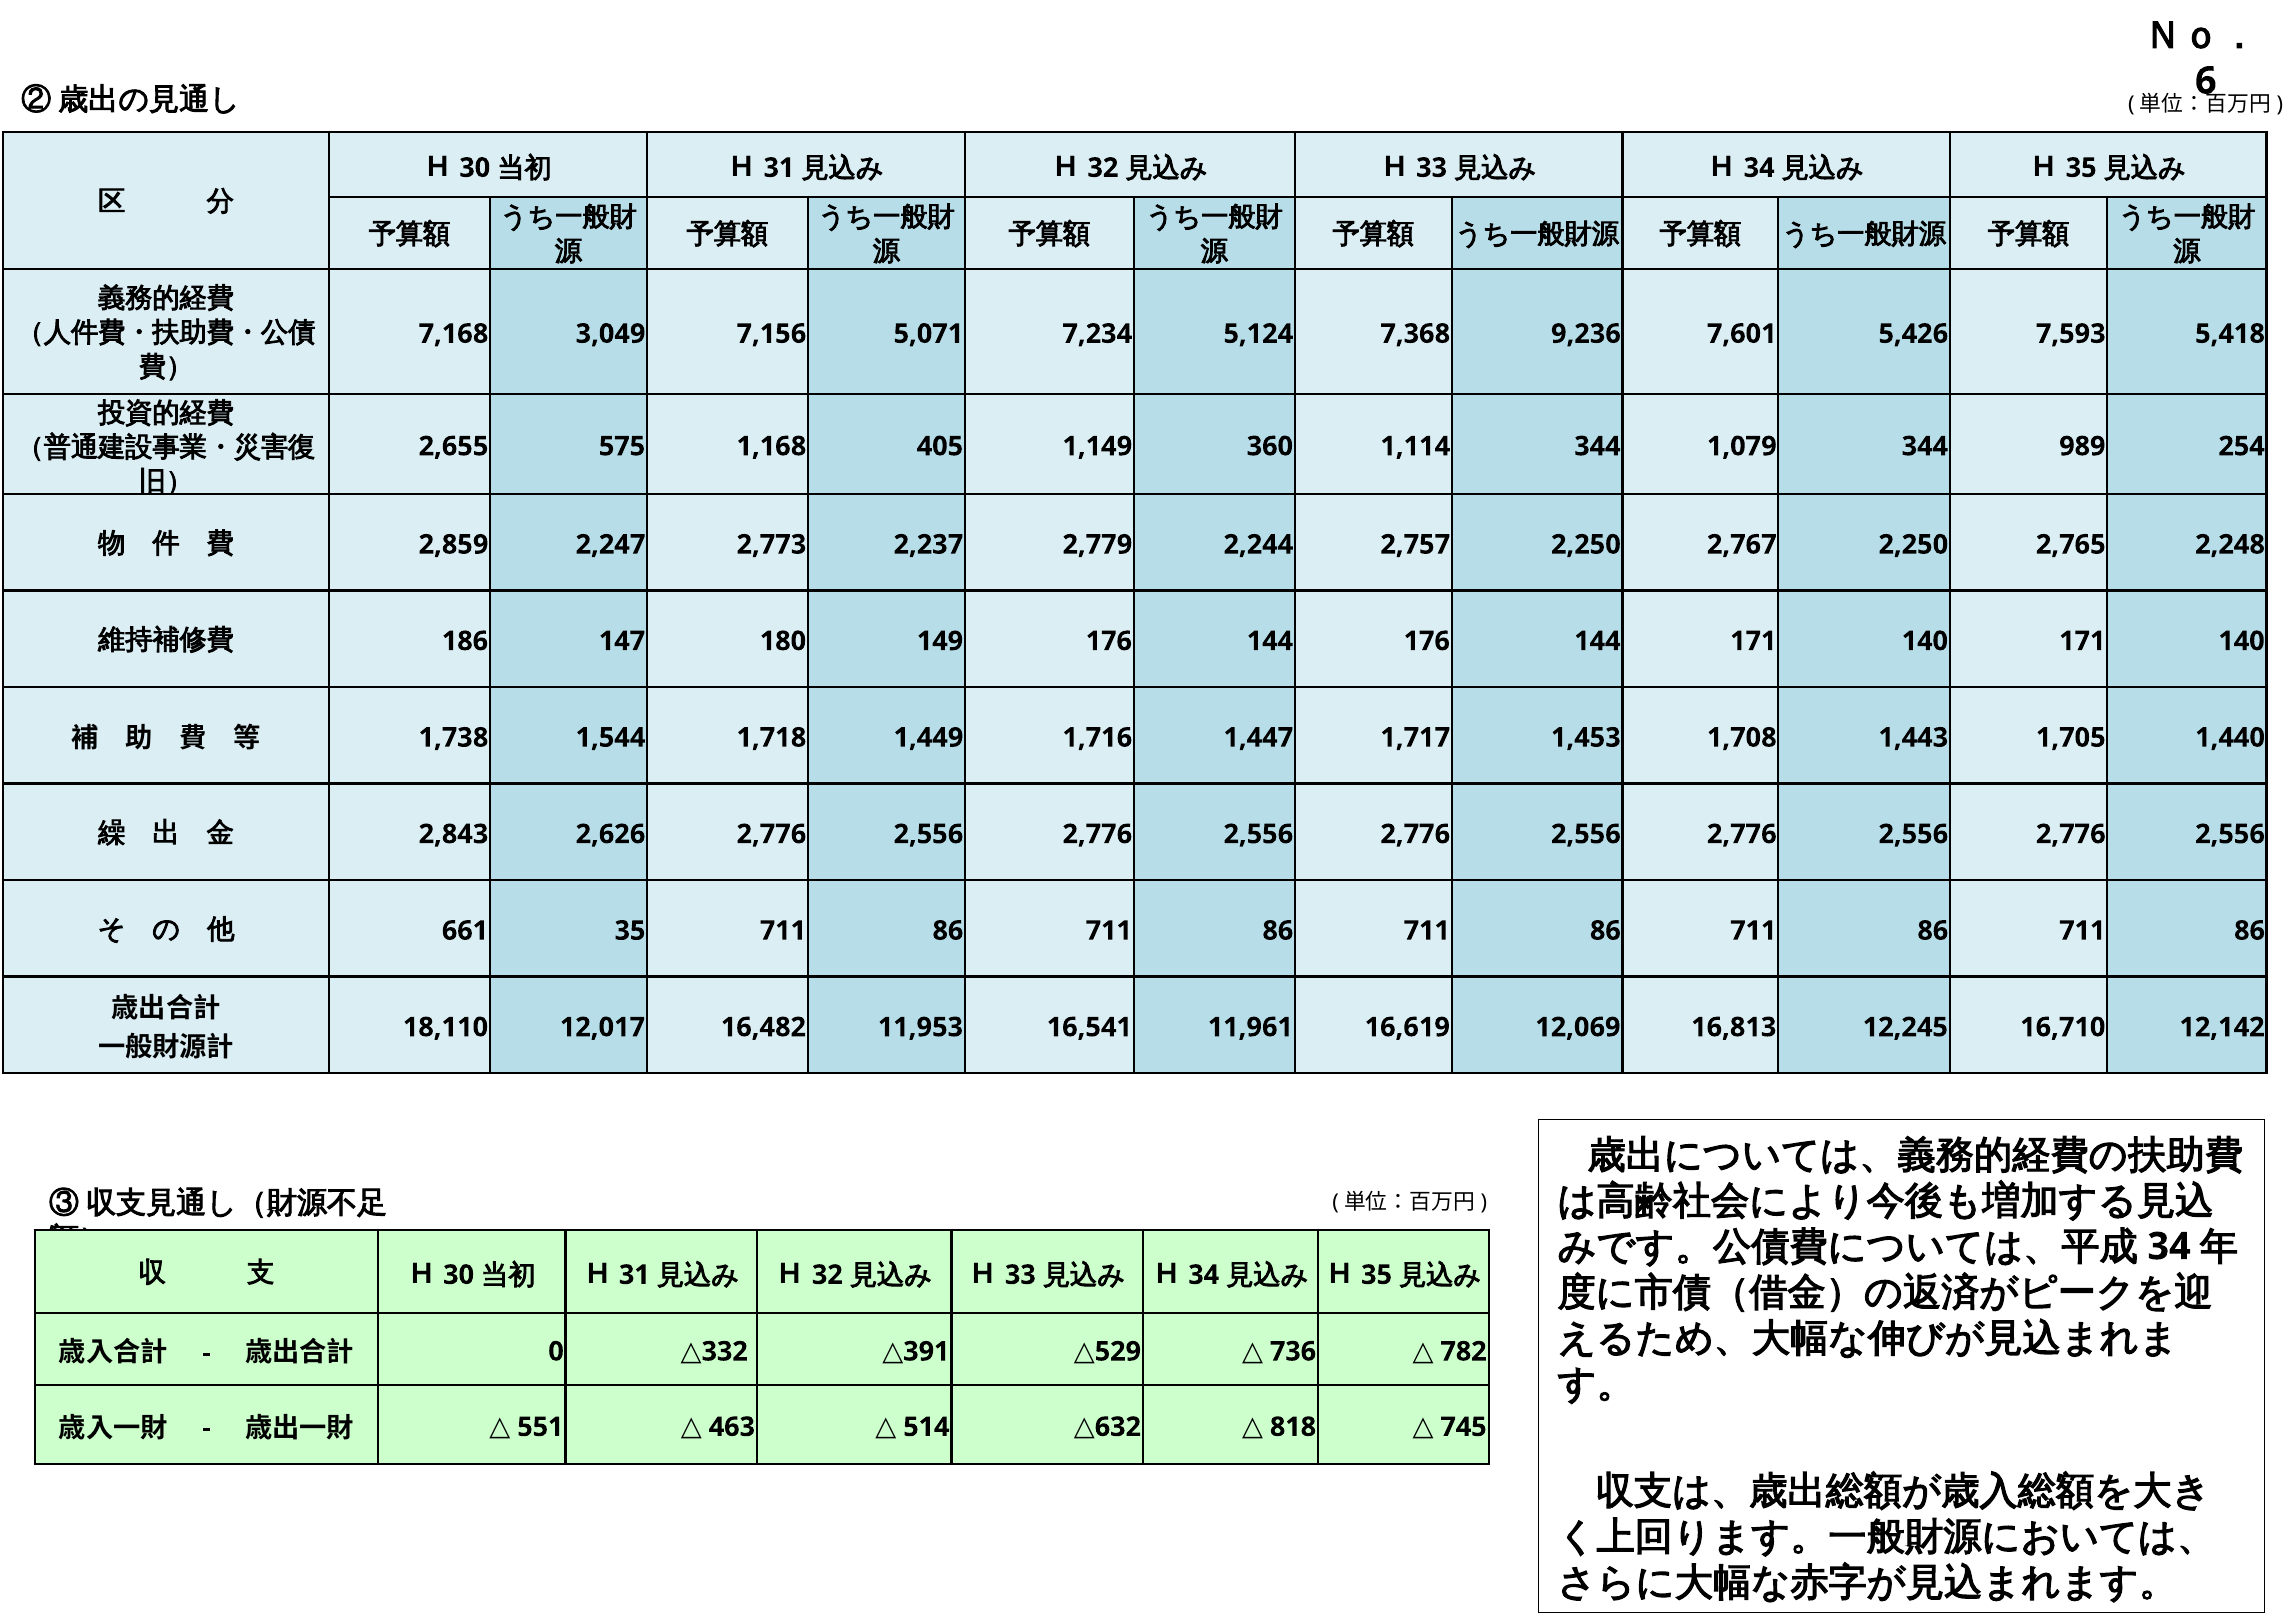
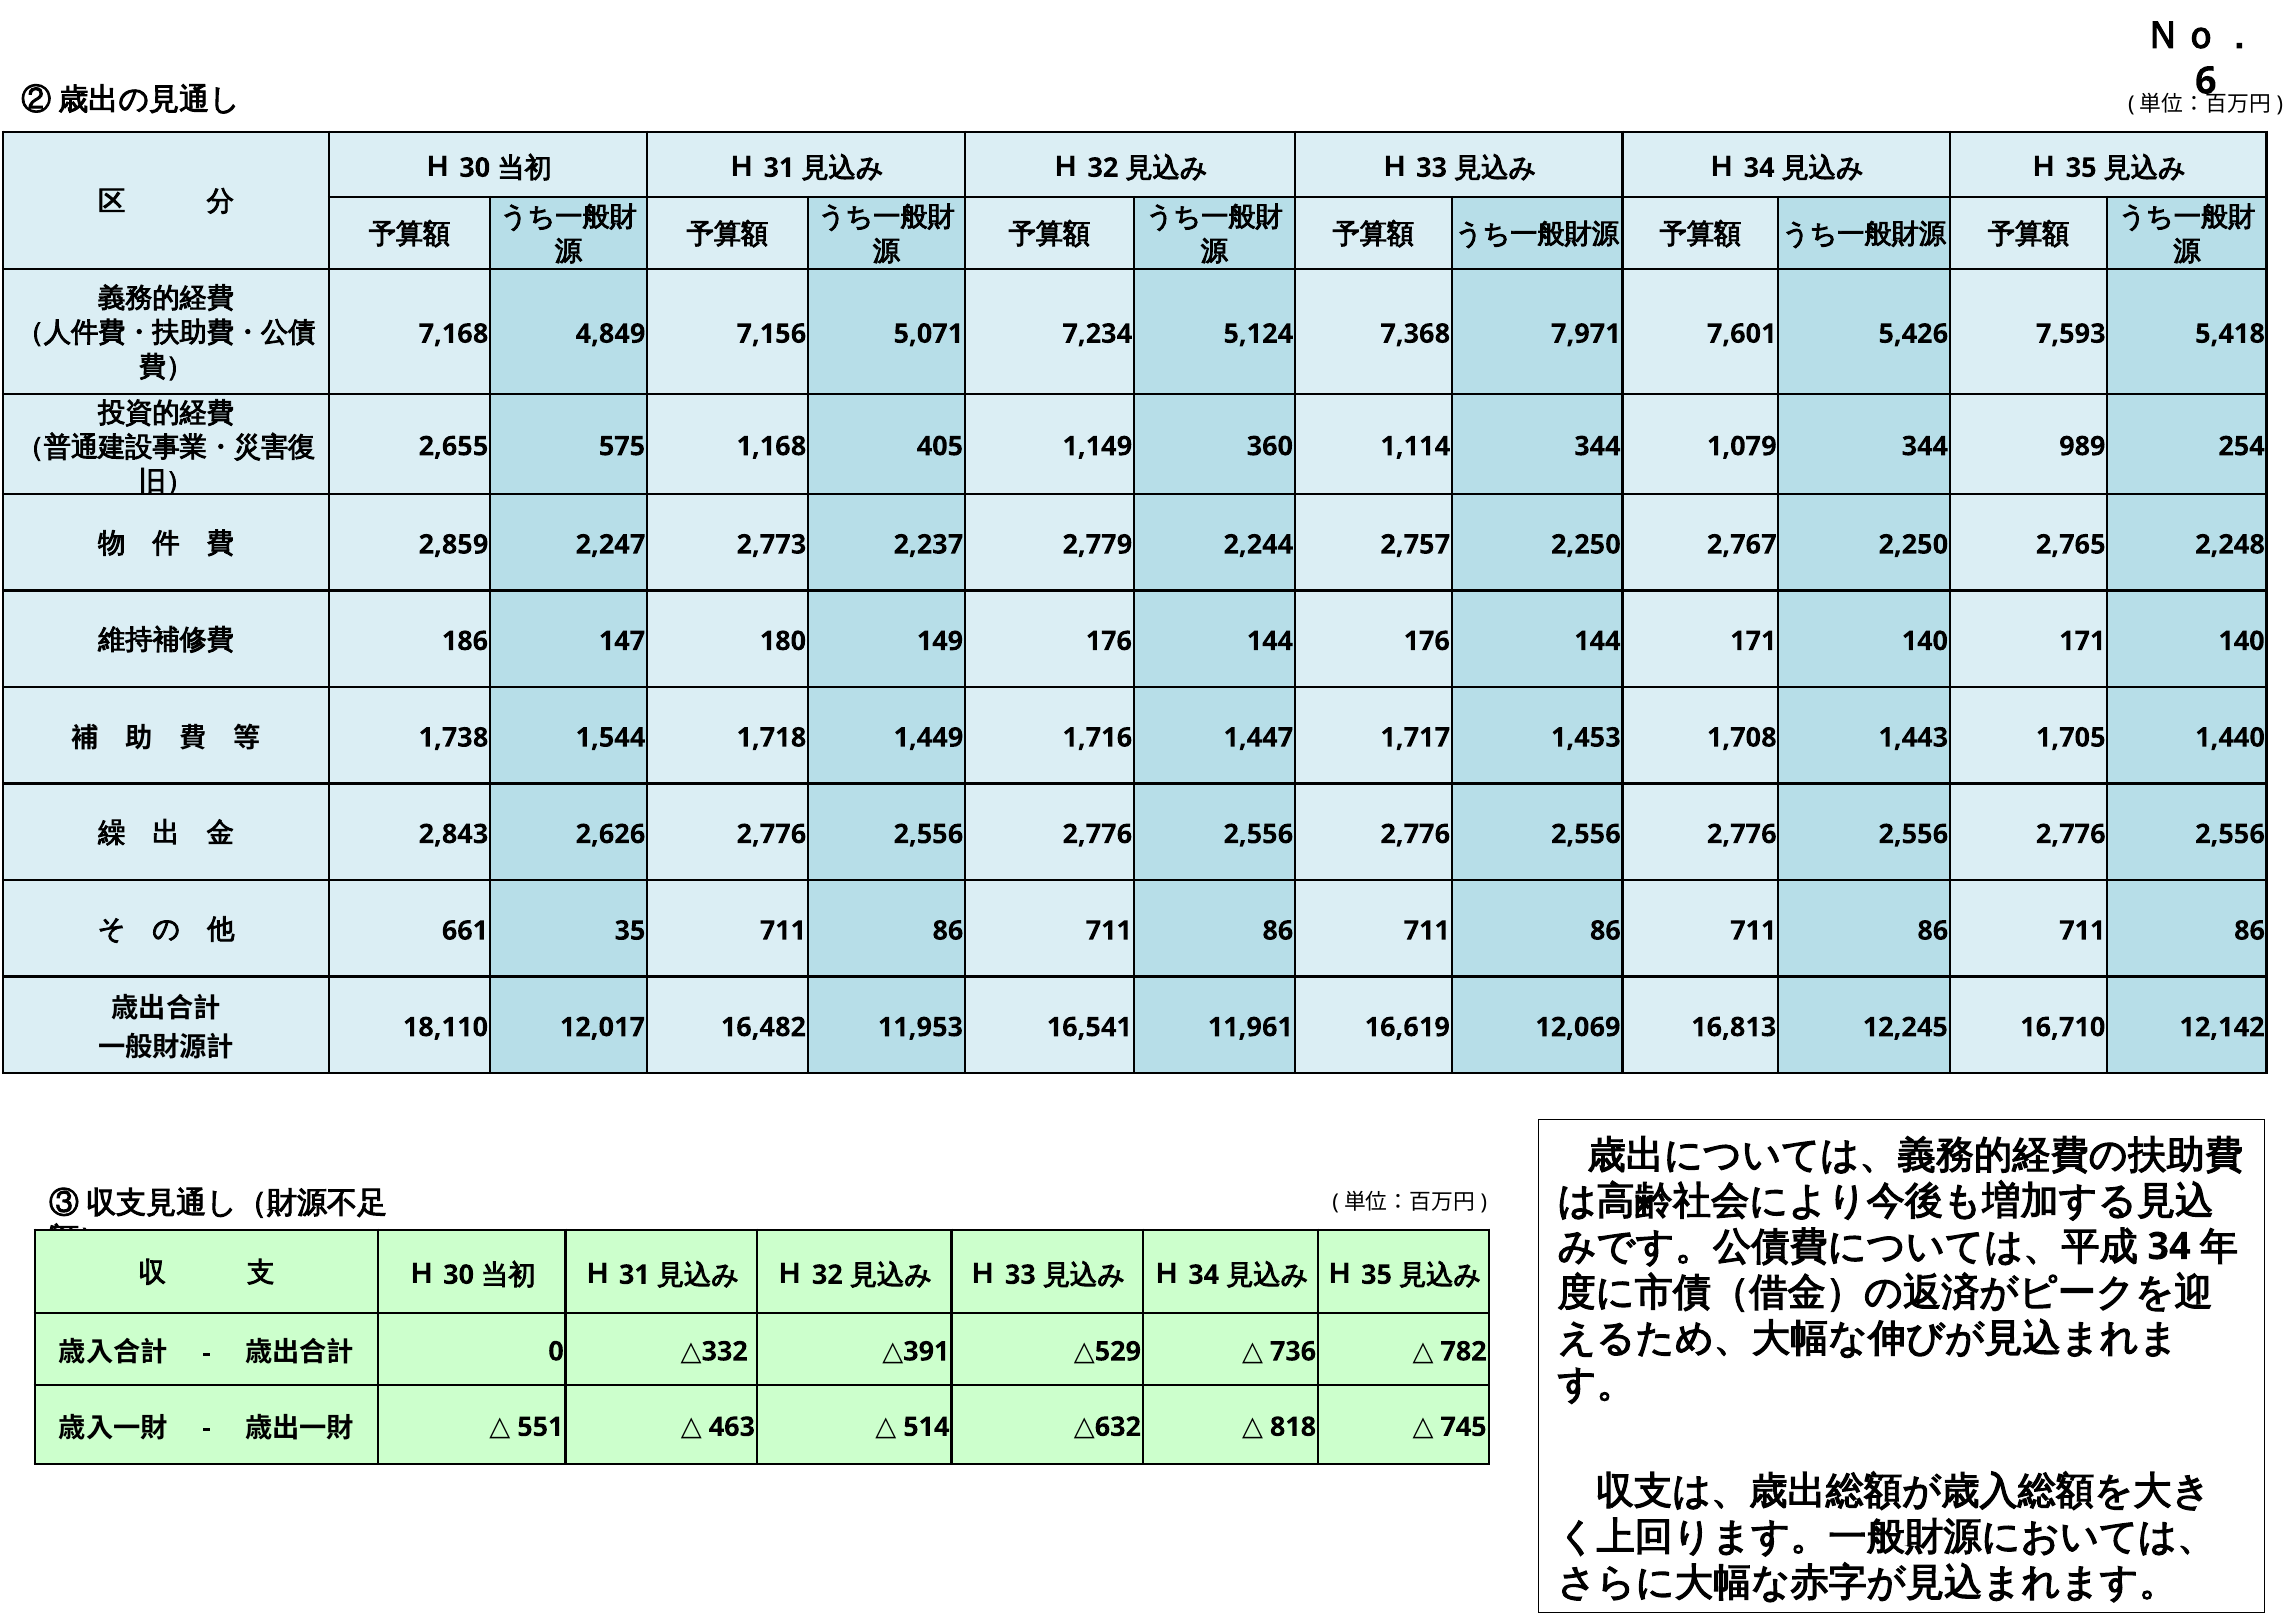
3,049: 3,049 -> 4,849 (611, 334)
9,236: 9,236 -> 7,971 (1586, 334)
